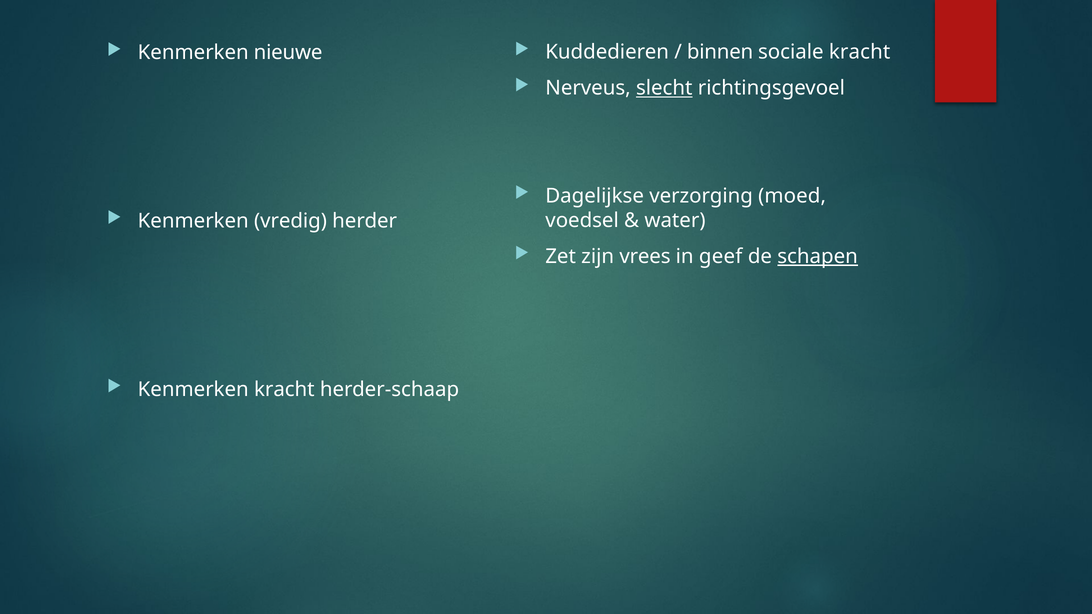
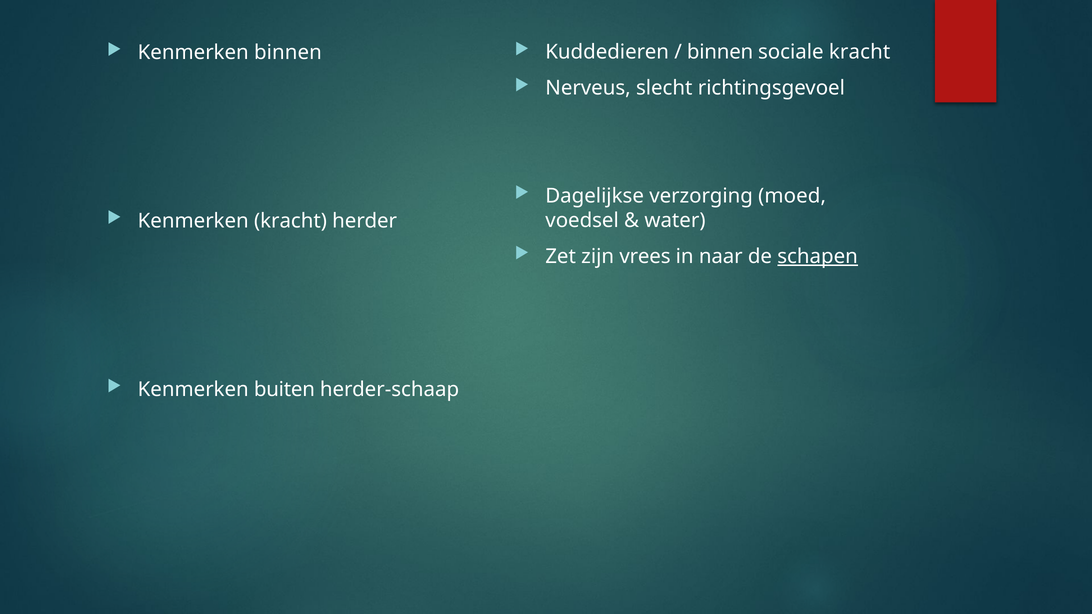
Kenmerken nieuwe: nieuwe -> binnen (288, 53)
slecht underline: present -> none (664, 88)
Kenmerken vredig: vredig -> kracht (290, 221)
geef: geef -> naar (721, 256)
Kenmerken kracht: kracht -> buiten (284, 389)
